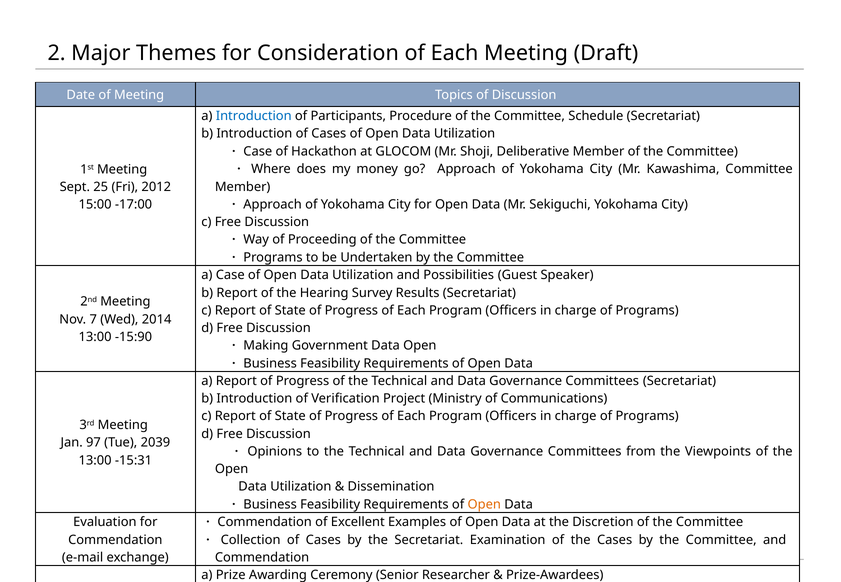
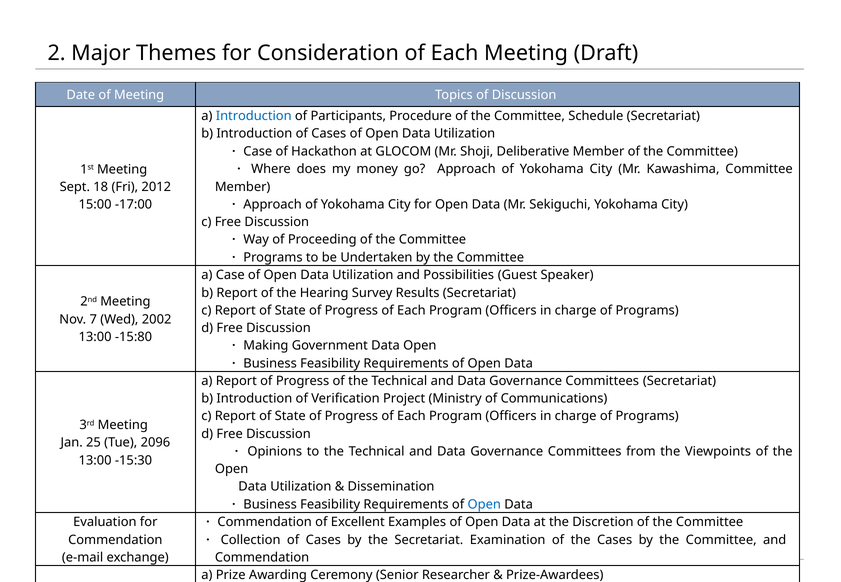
25: 25 -> 18 (101, 187)
2014: 2014 -> 2002 (157, 319)
-15:90: -15:90 -> -15:80 (134, 337)
97: 97 -> 25 (93, 443)
2039: 2039 -> 2096 (155, 443)
-15:31: -15:31 -> -15:30 (134, 461)
Open colour: orange -> blue (484, 505)
